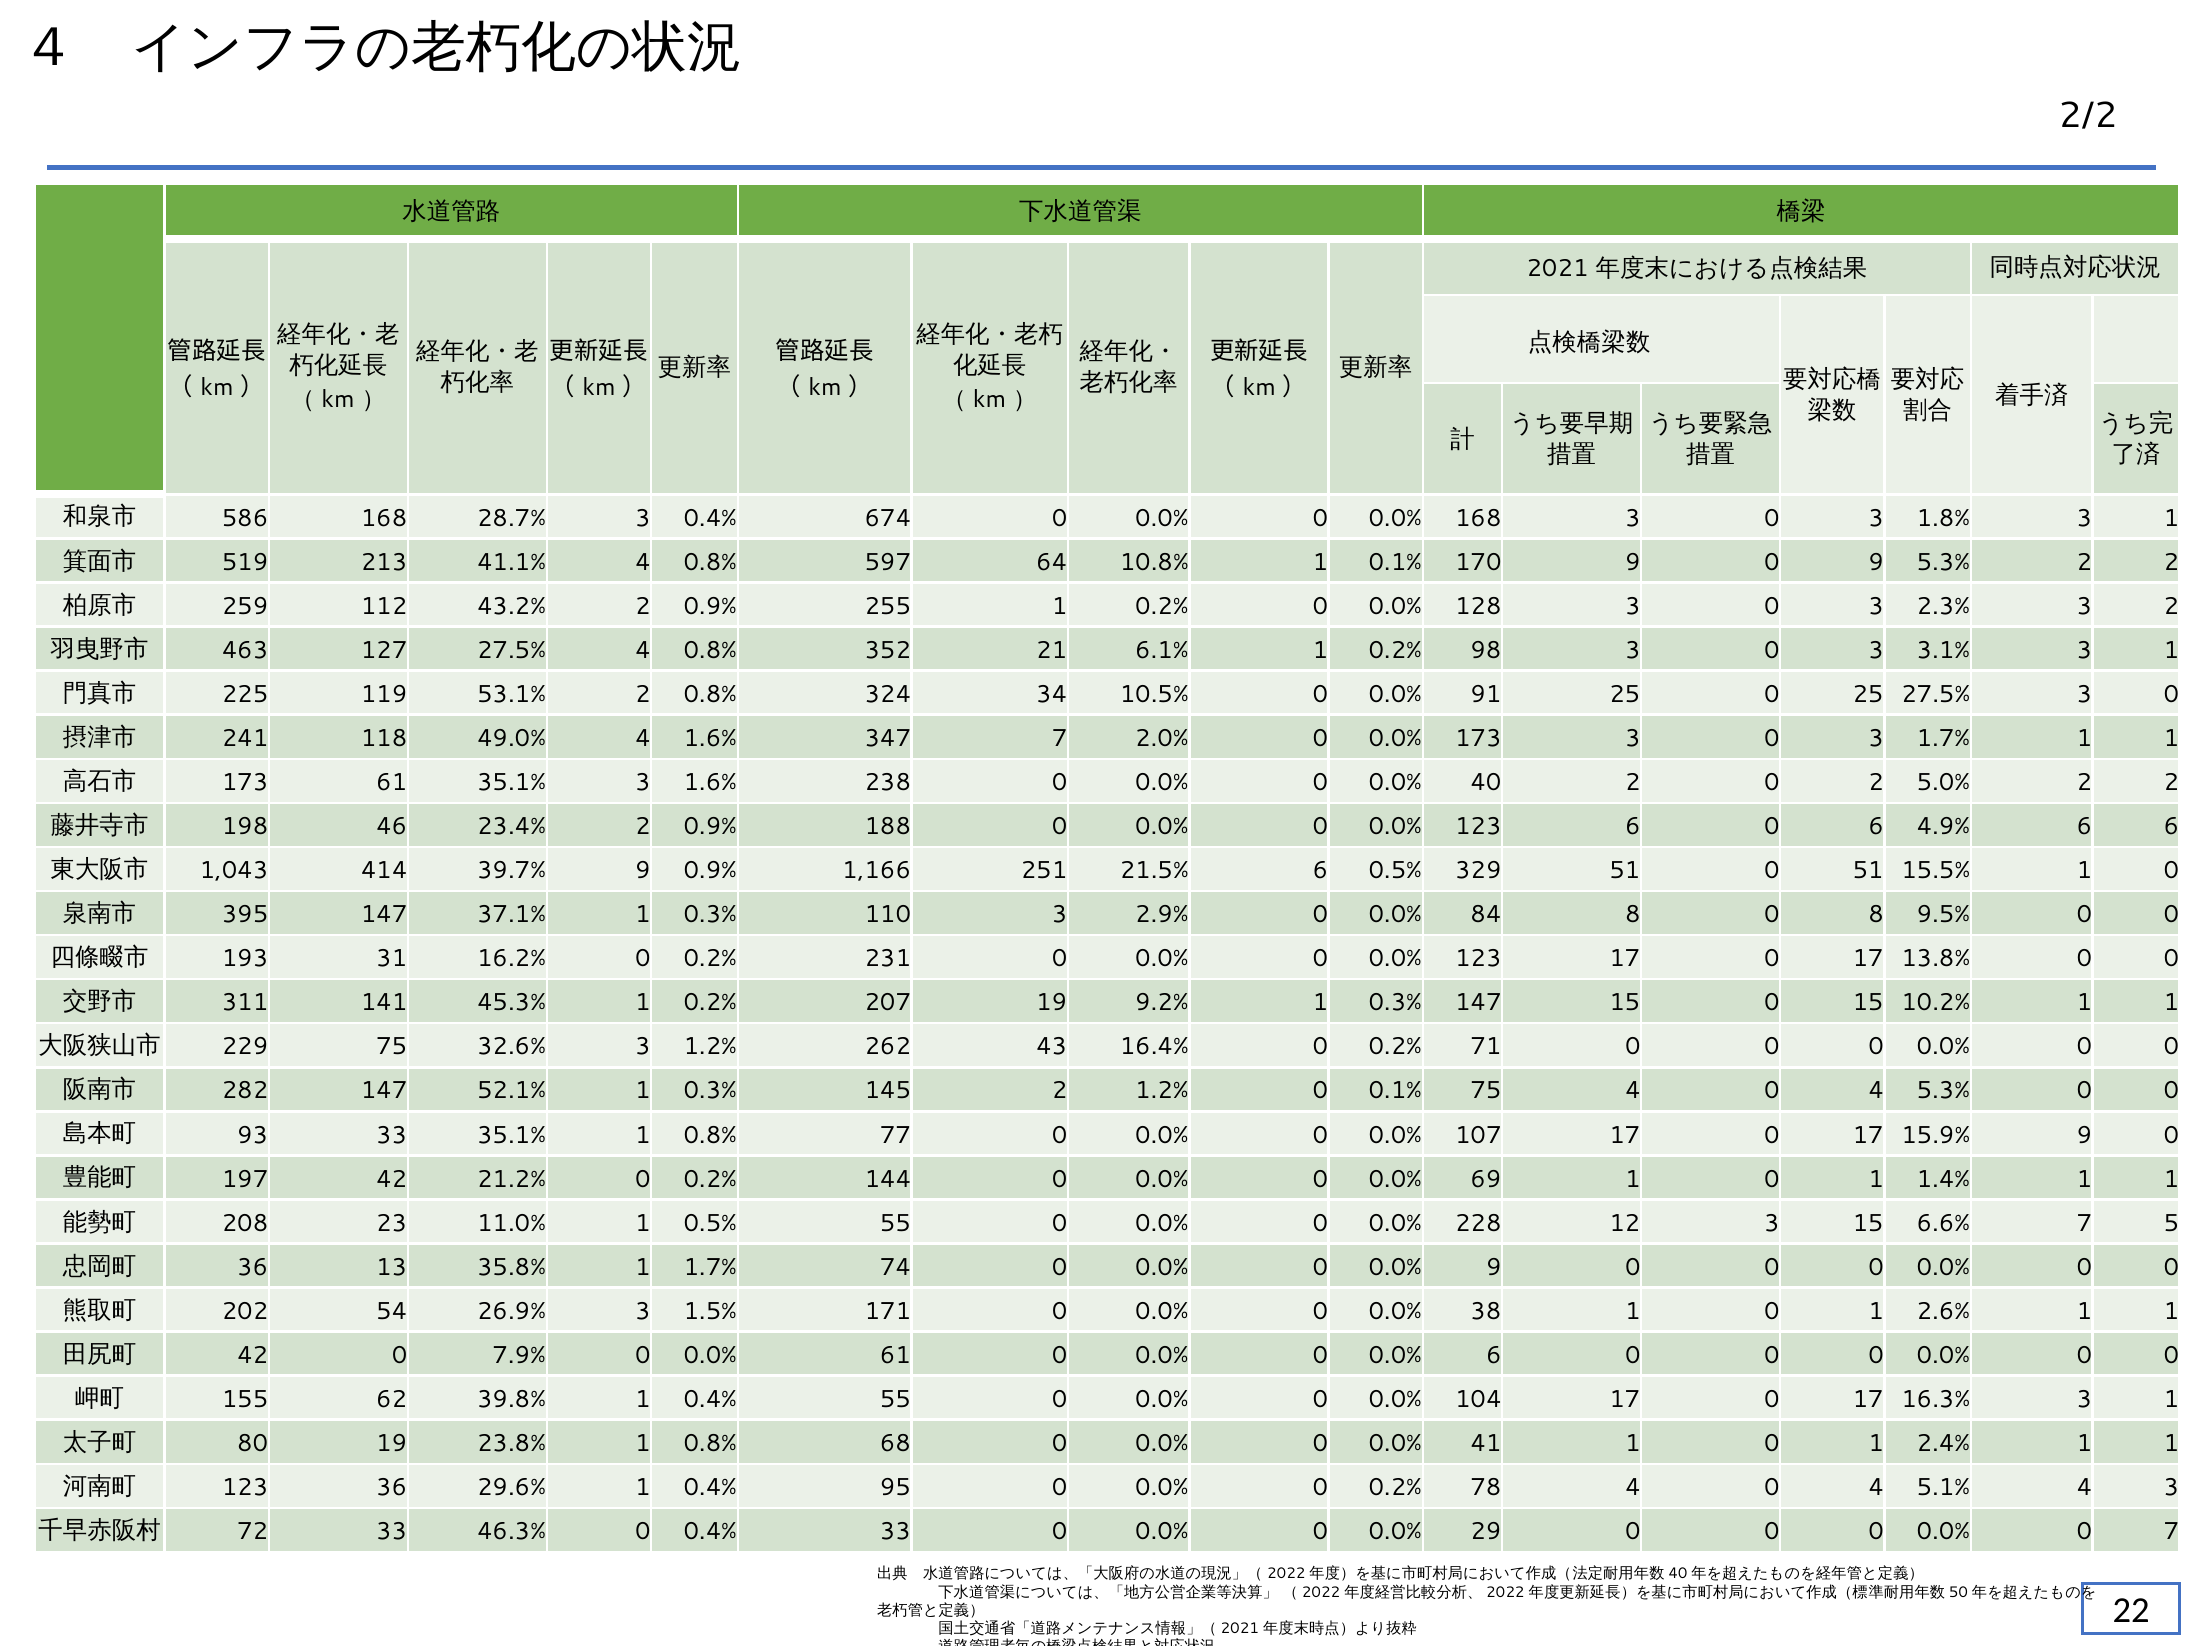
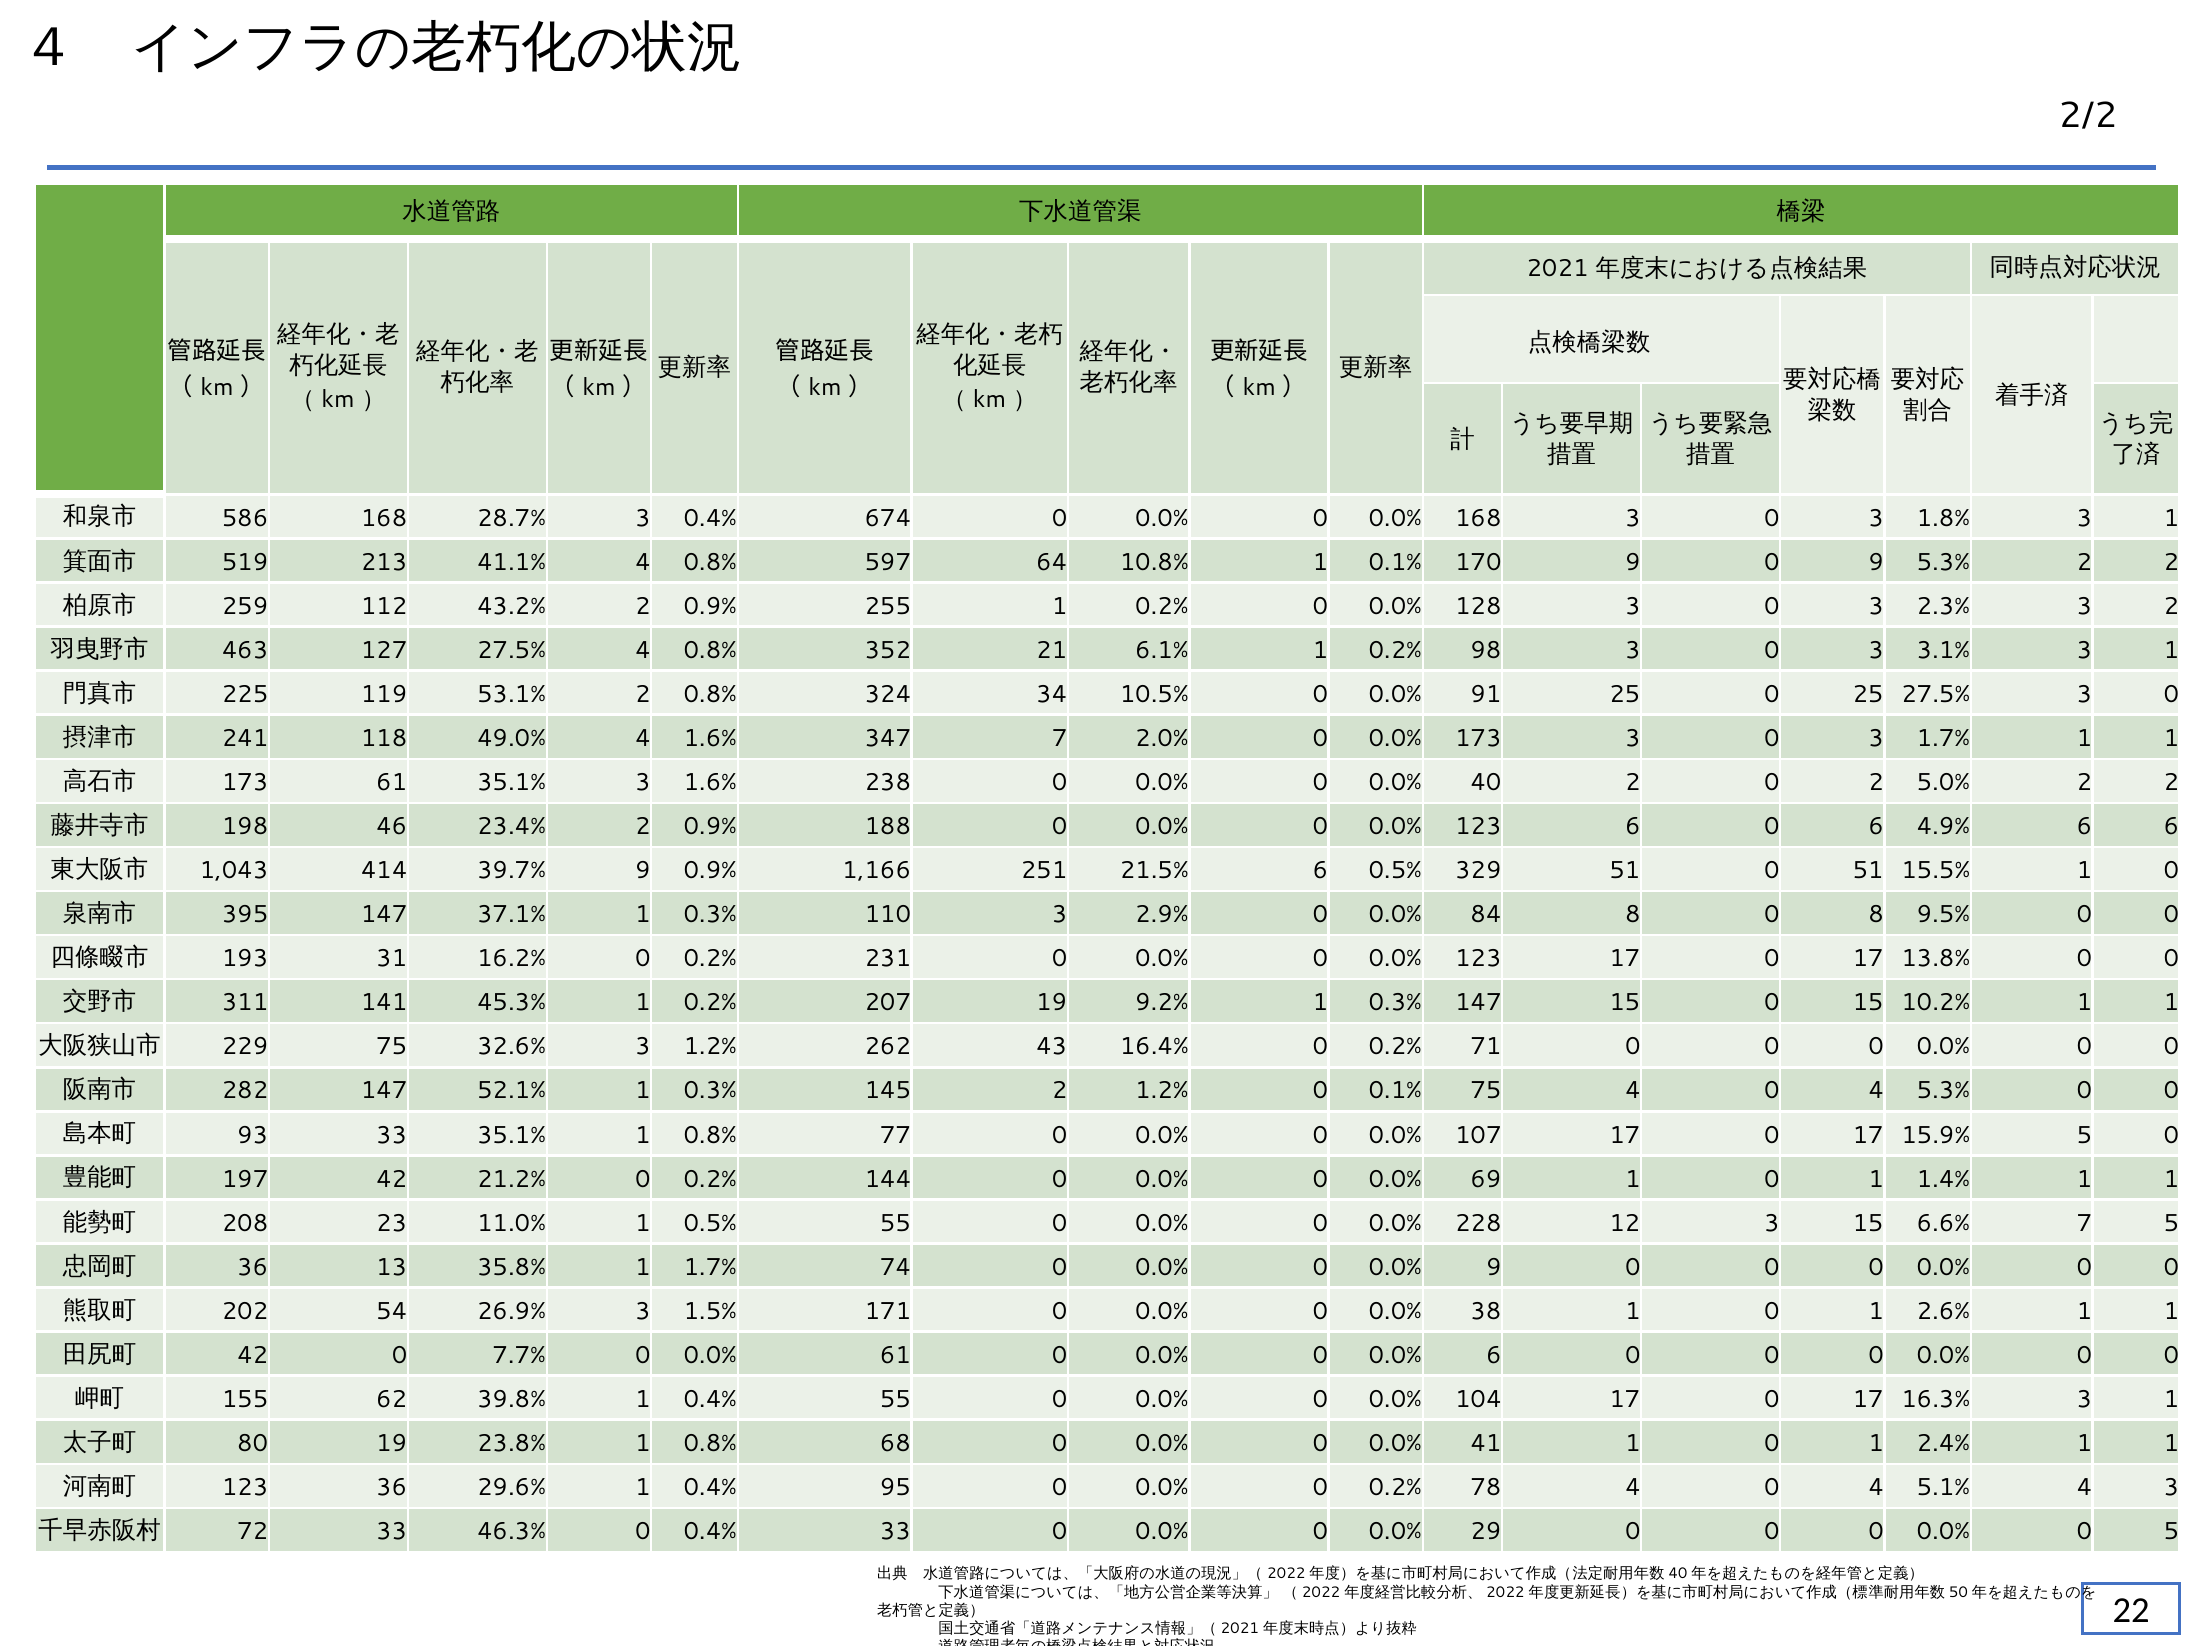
15.9% 9: 9 -> 5 (2084, 1135)
7.9%: 7.9% -> 7.7% (519, 1356)
0 7: 7 -> 5 (2171, 1532)
